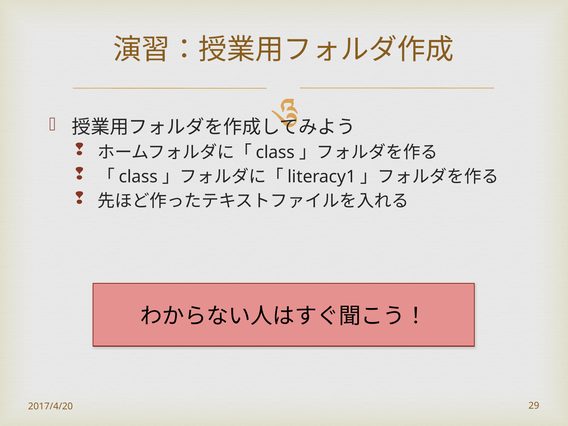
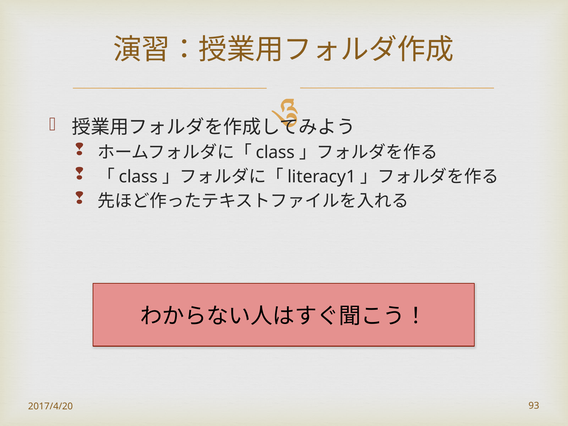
29: 29 -> 93 (534, 406)
